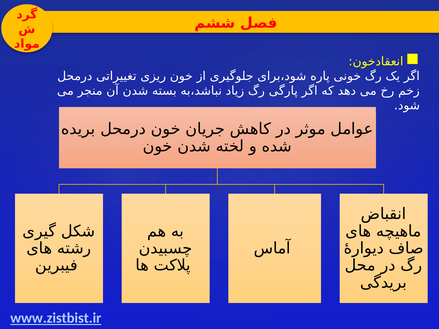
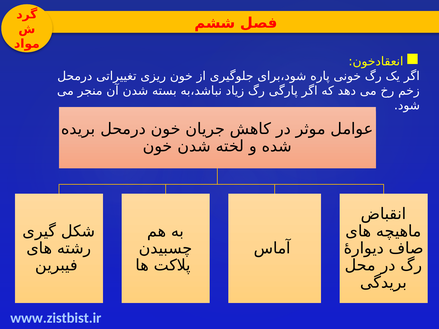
www.zistbist.ir underline: present -> none (56, 318)
